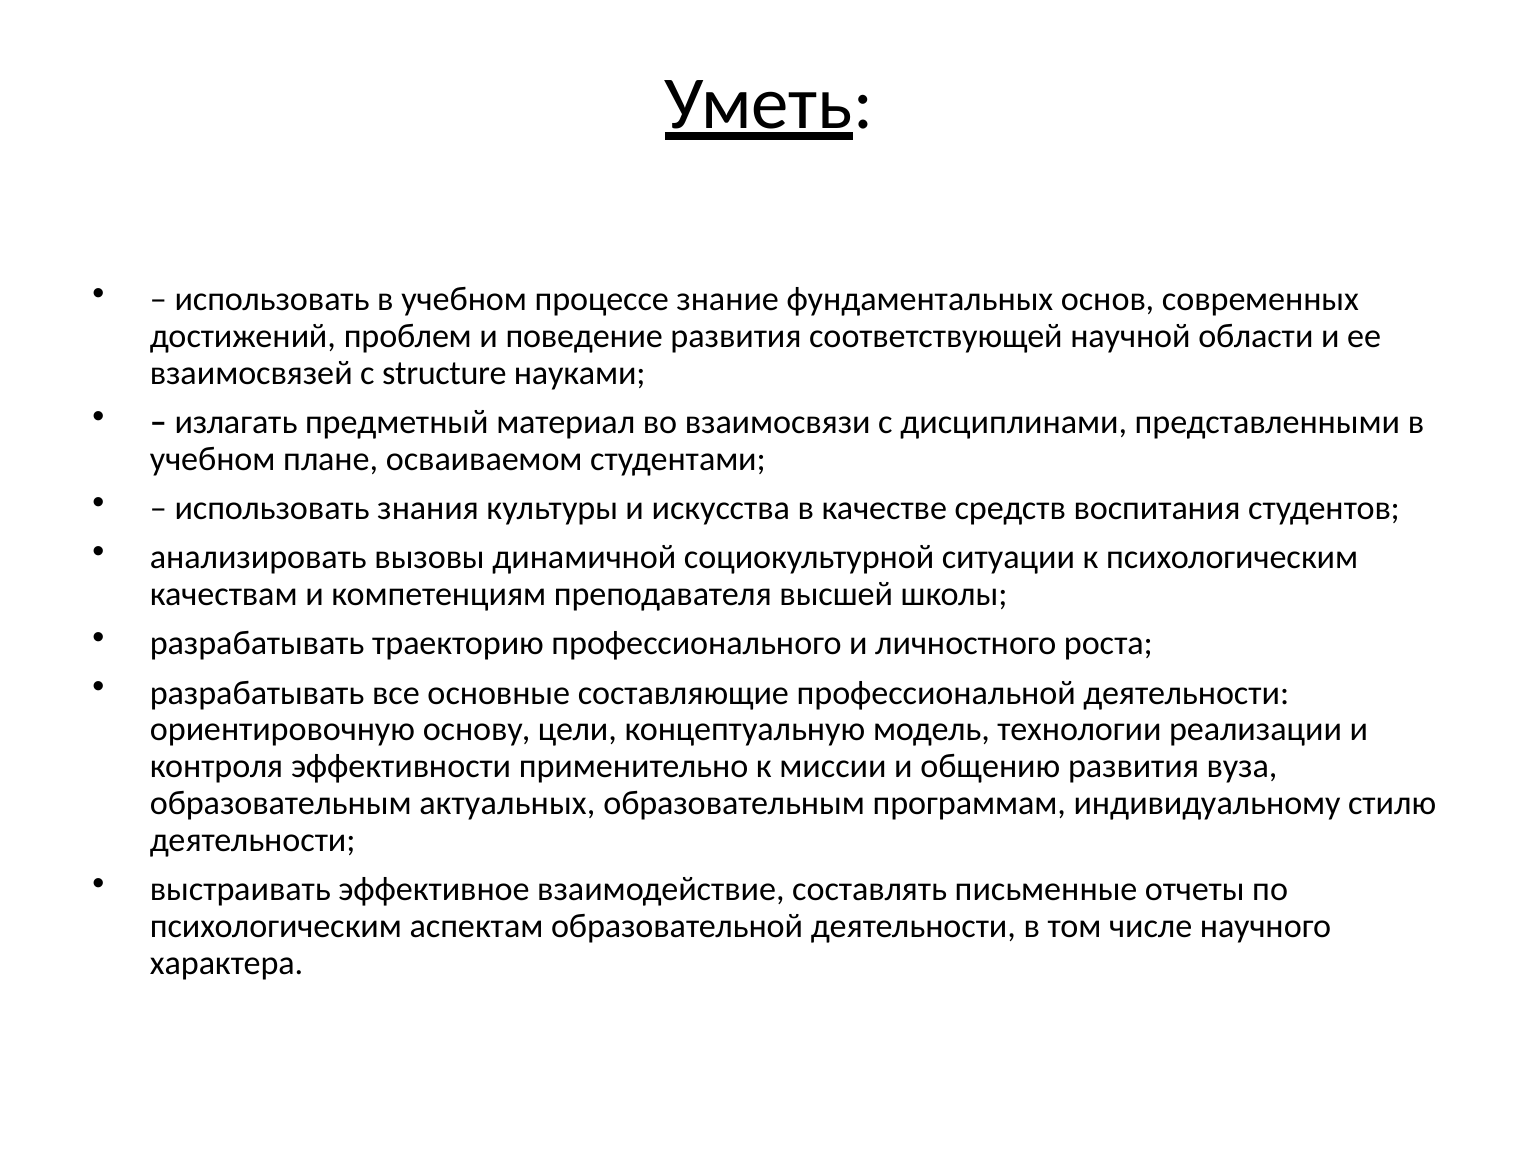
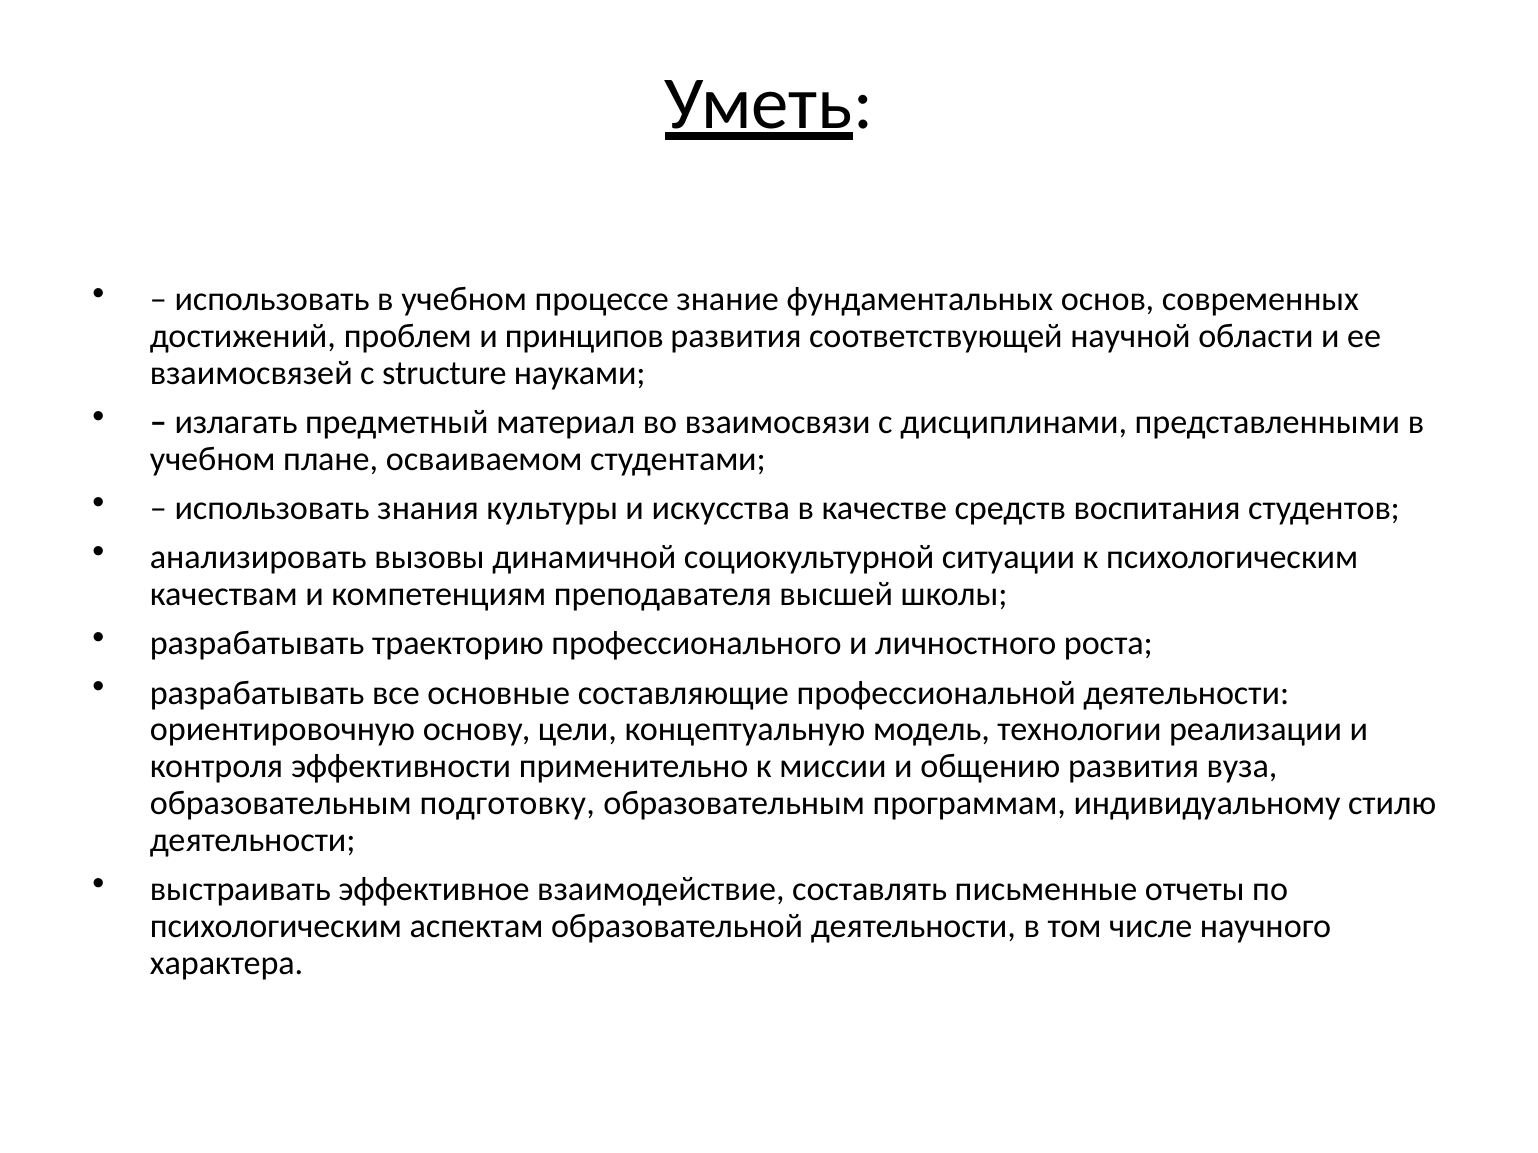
поведение: поведение -> принципов (584, 337)
актуальных: актуальных -> подготовку (507, 804)
